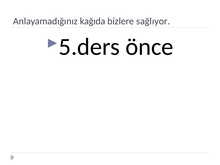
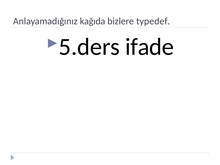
sağlıyor: sağlıyor -> typedef (153, 21)
önce: önce -> ifade (150, 47)
